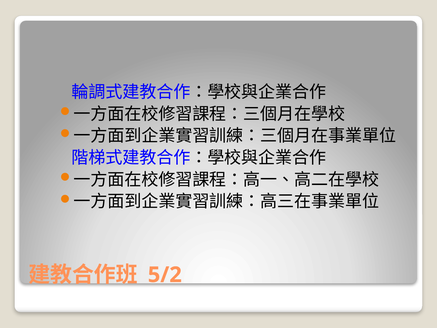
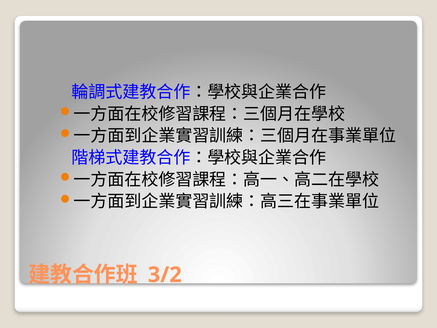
5/2: 5/2 -> 3/2 (165, 275)
